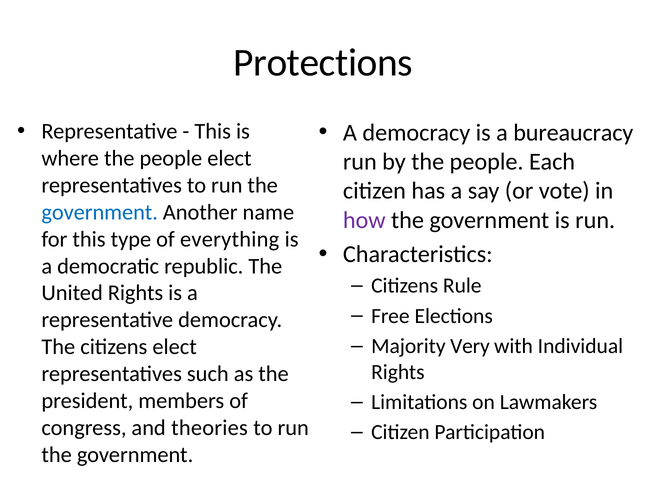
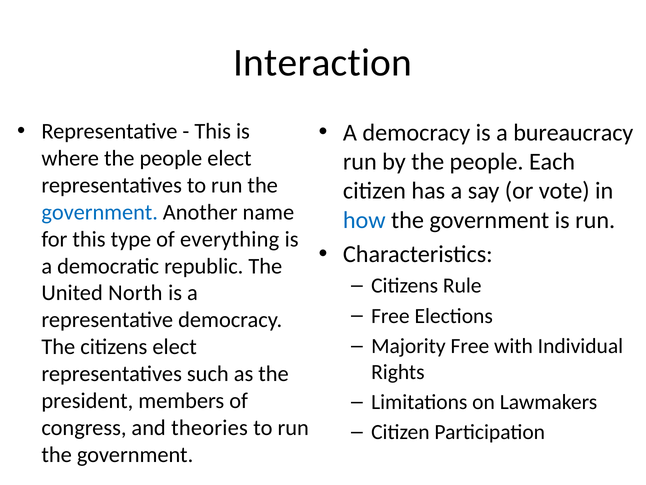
Protections: Protections -> Interaction (323, 63)
how colour: purple -> blue (364, 220)
United Rights: Rights -> North (135, 293)
Majority Very: Very -> Free (470, 346)
